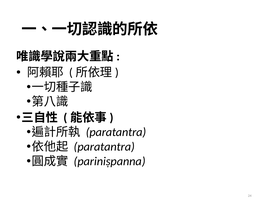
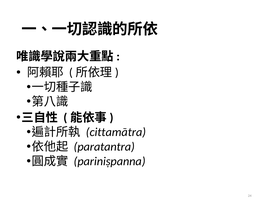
paratantra: paratantra -> cittamātra (116, 132)
